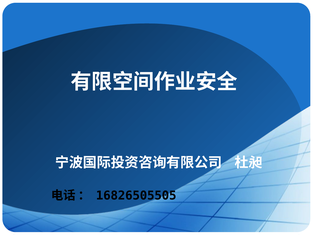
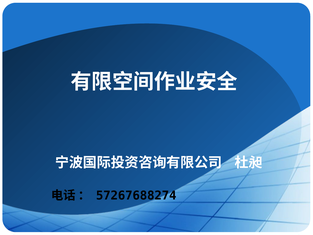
16826505505: 16826505505 -> 57267688274 (136, 196)
